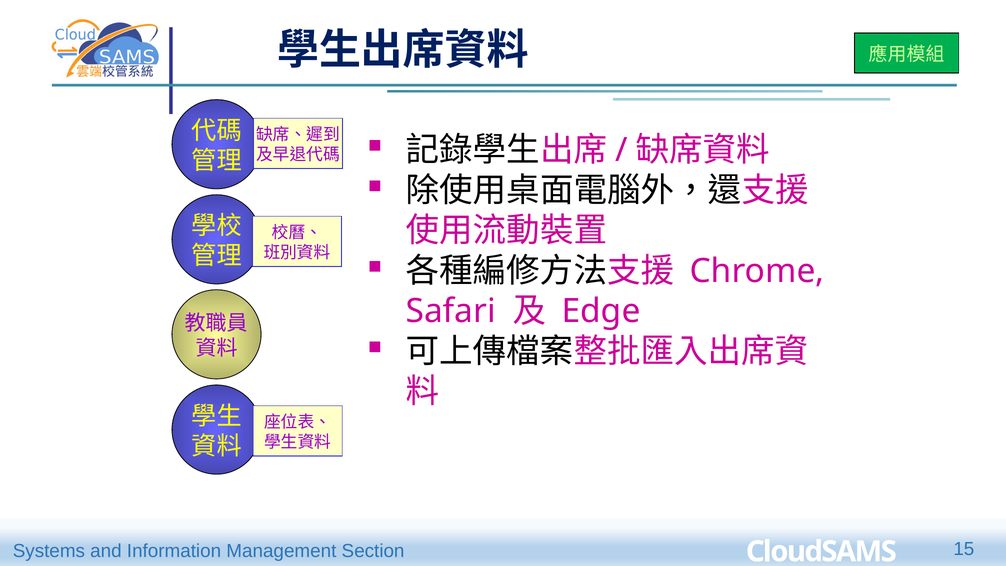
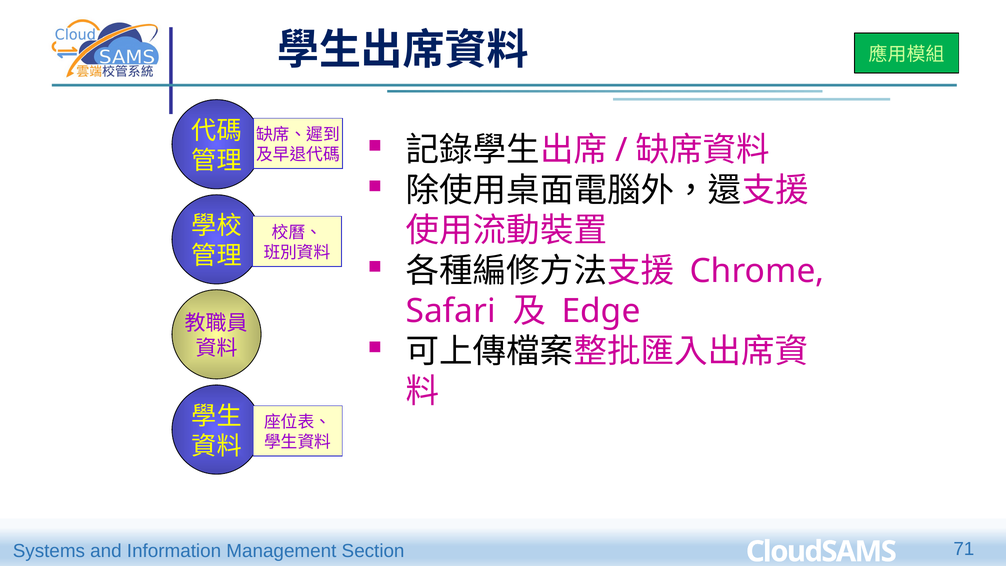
15: 15 -> 71 (964, 549)
